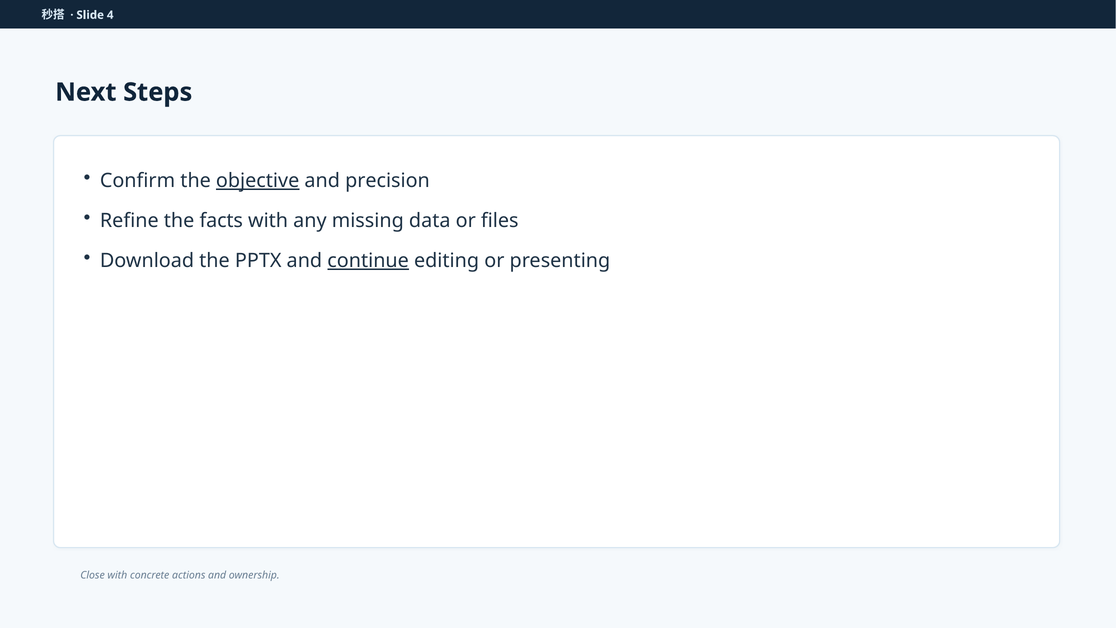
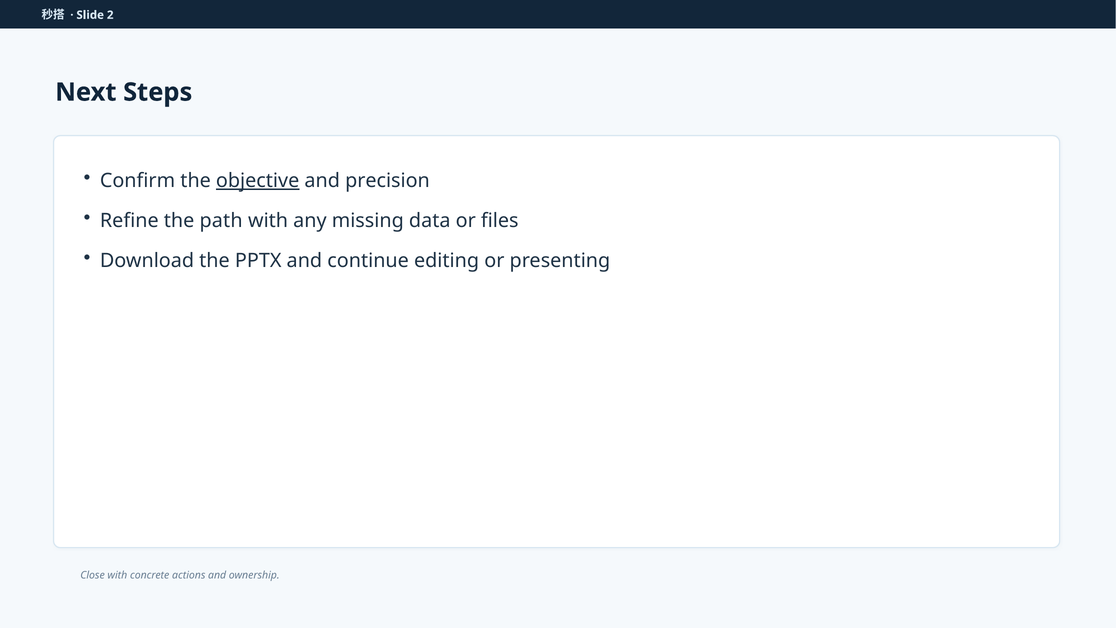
4: 4 -> 2 (110, 15)
facts: facts -> path (221, 221)
continue underline: present -> none (368, 261)
